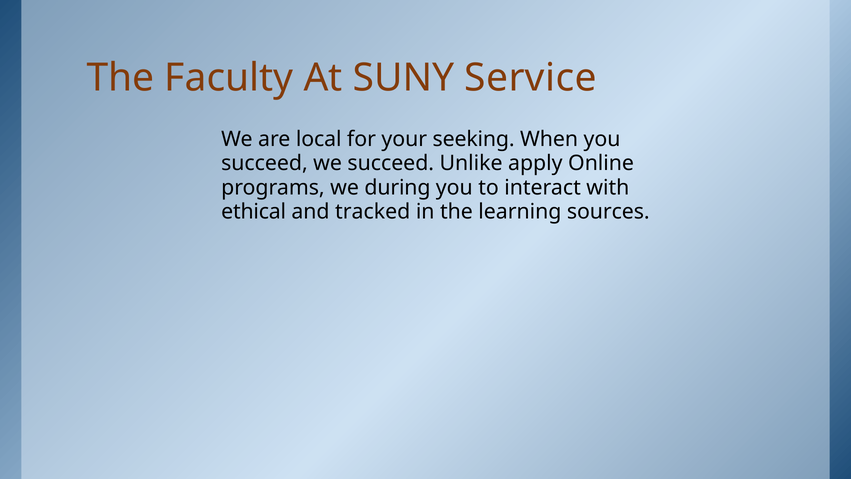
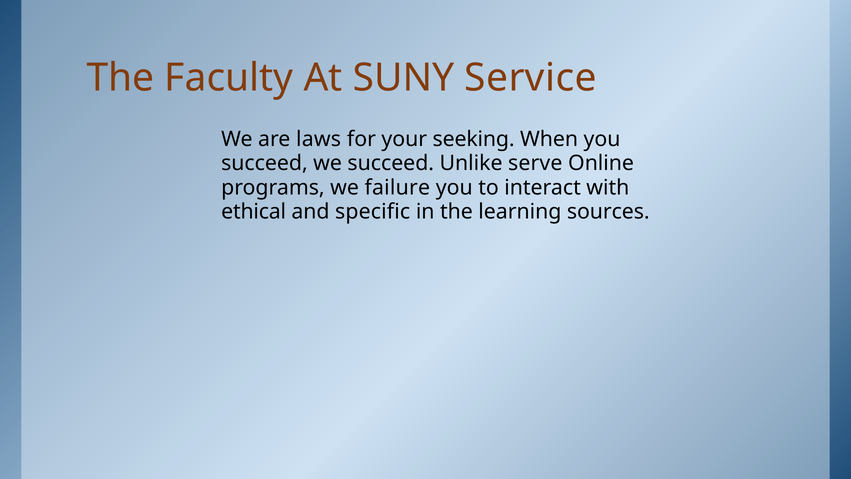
local: local -> laws (319, 139)
apply: apply -> serve (535, 163)
during: during -> failure (397, 187)
tracked: tracked -> specific (373, 212)
